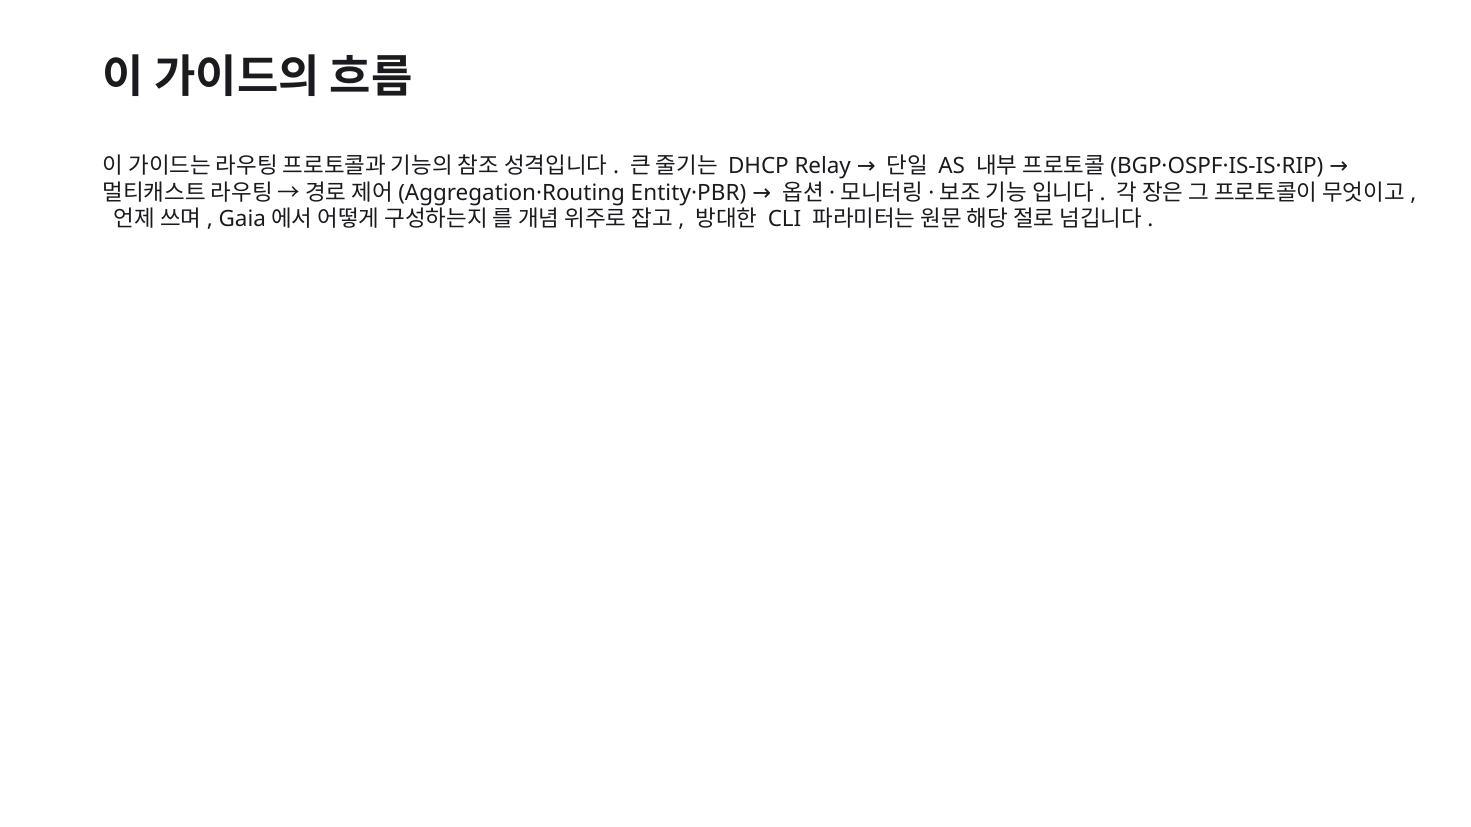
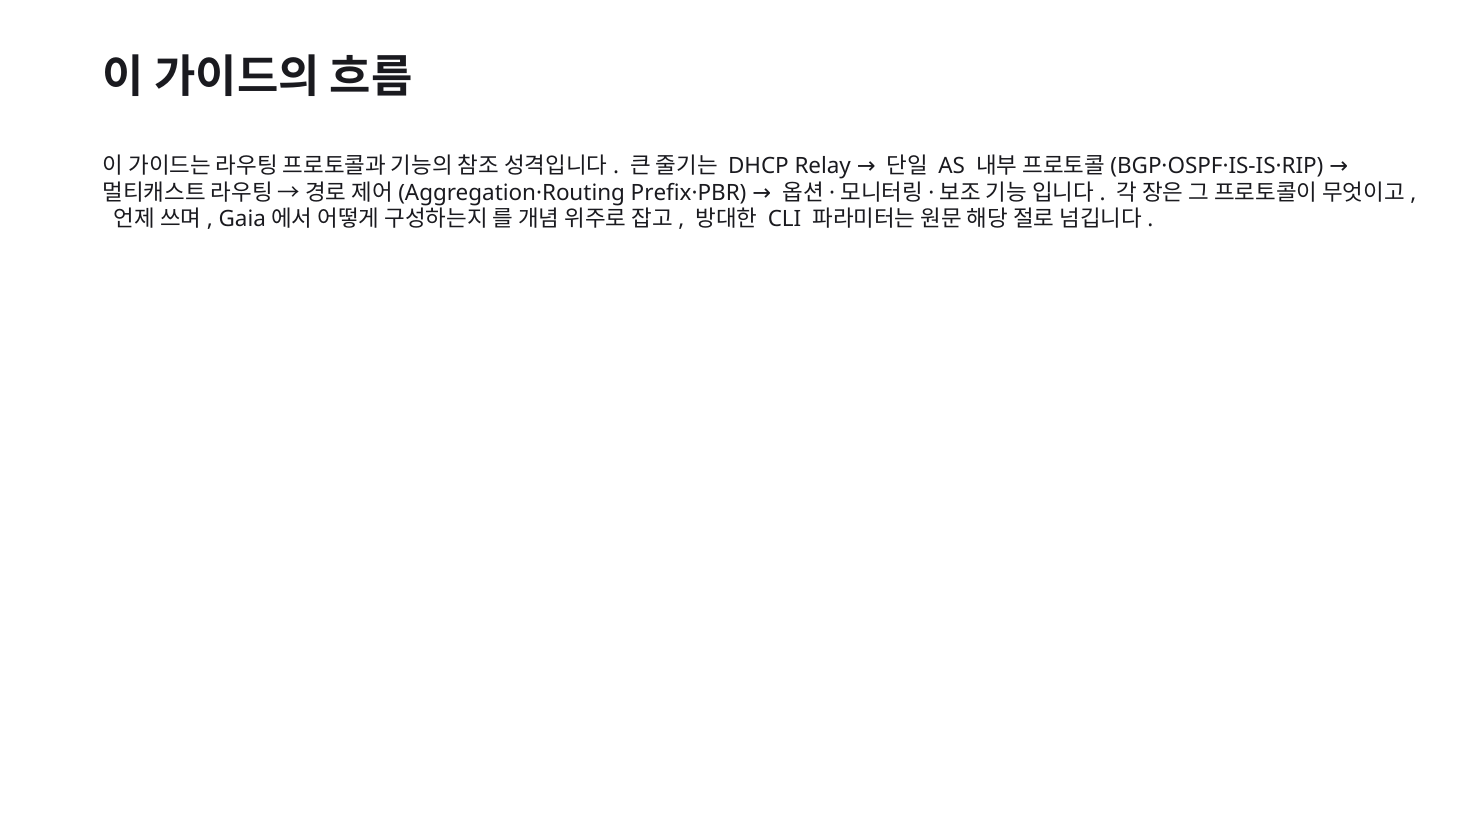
Entity·PBR: Entity·PBR -> Prefix·PBR (689, 193)
